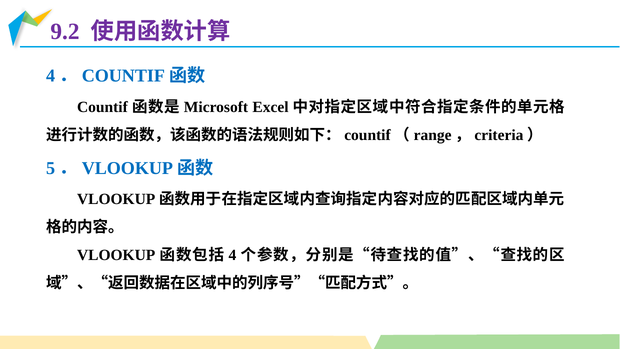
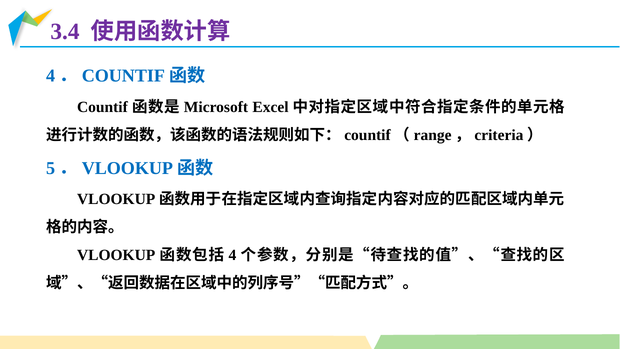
9.2: 9.2 -> 3.4 (65, 32)
